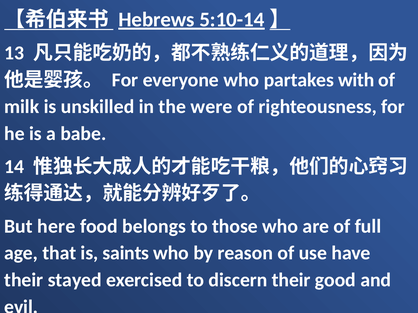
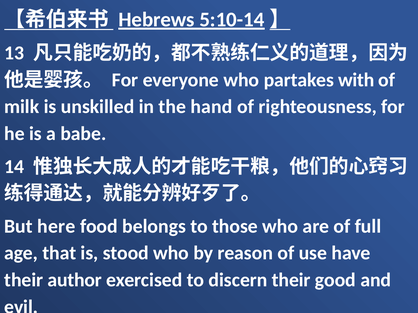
were: were -> hand (212, 107)
saints: saints -> stood (126, 254)
stayed: stayed -> author (75, 281)
